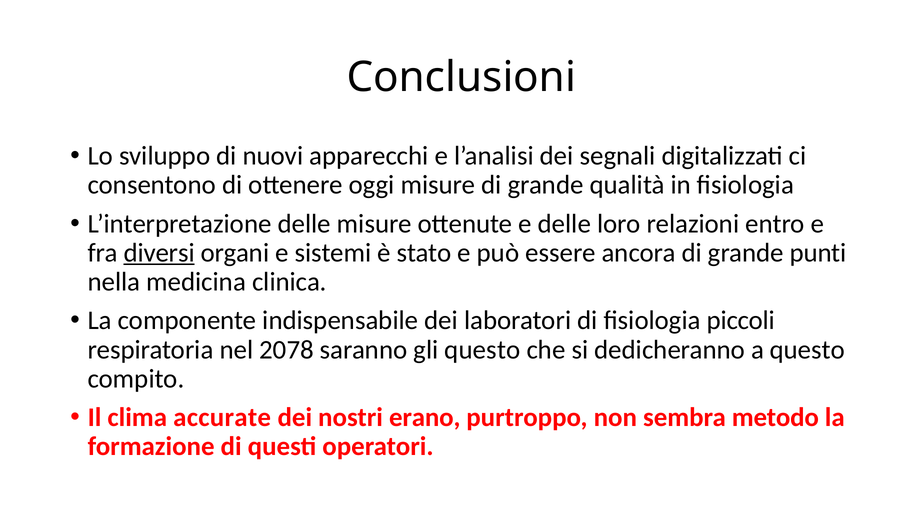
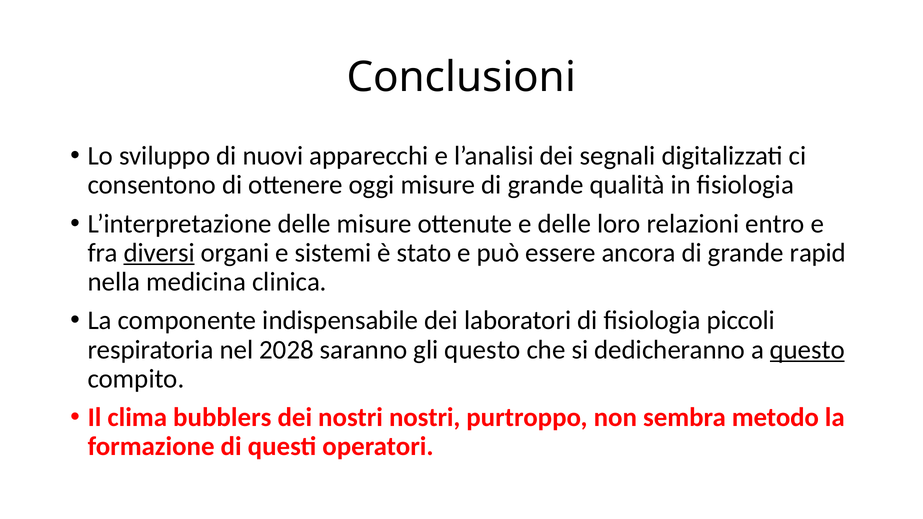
punti: punti -> rapid (818, 253)
2078: 2078 -> 2028 (287, 350)
questo underline: none -> present (807, 350)
accurate: accurate -> bubblers (222, 418)
nostri erano: erano -> nostri (425, 418)
